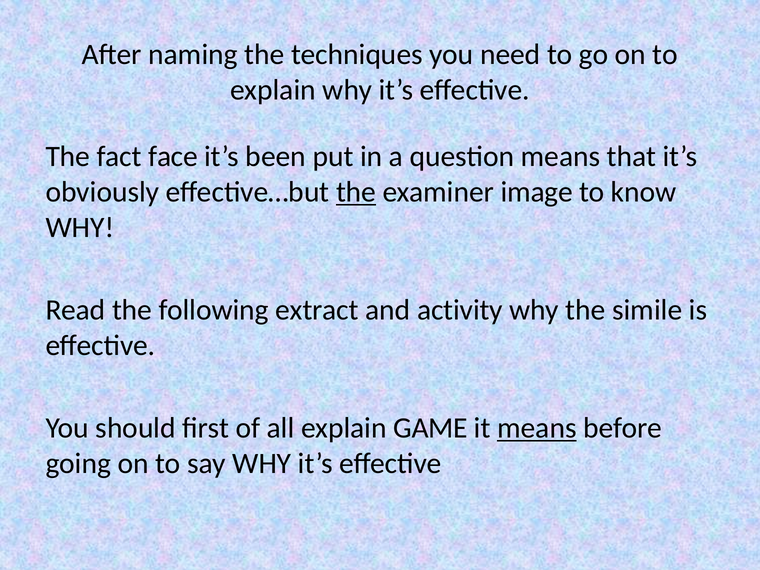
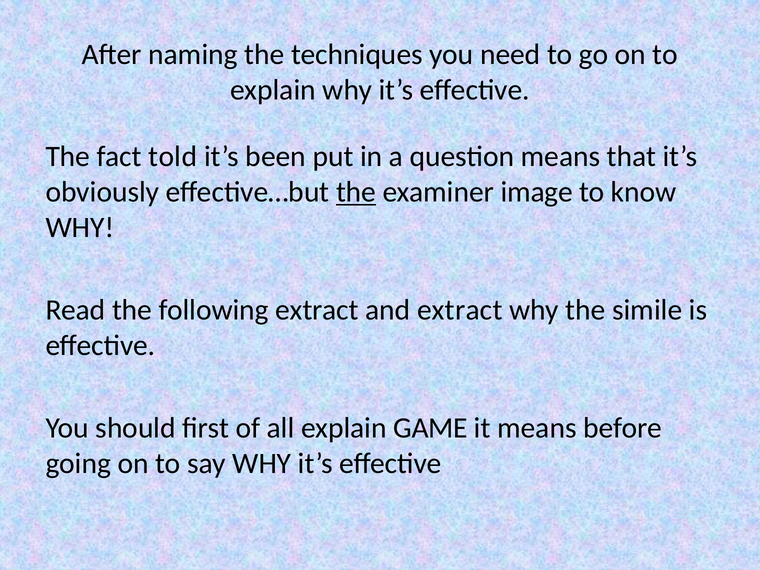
face: face -> told (173, 157)
and activity: activity -> extract (460, 310)
means underline: present -> none (537, 428)
